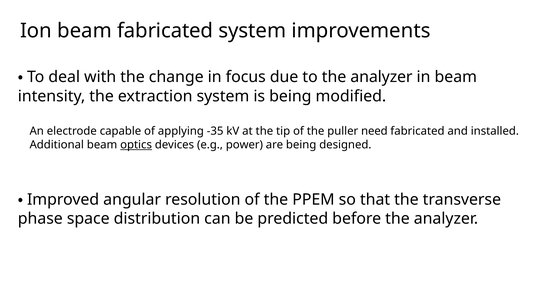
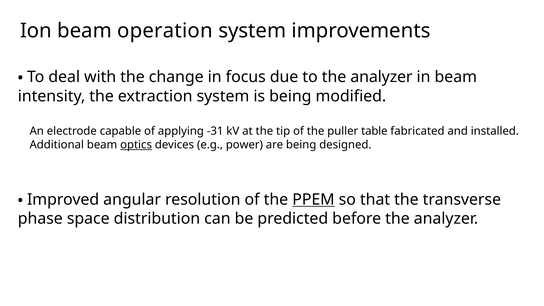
beam fabricated: fabricated -> operation (165, 31)
-35: -35 -> -31 (215, 131)
need: need -> table (374, 131)
PPEM underline: none -> present (313, 200)
